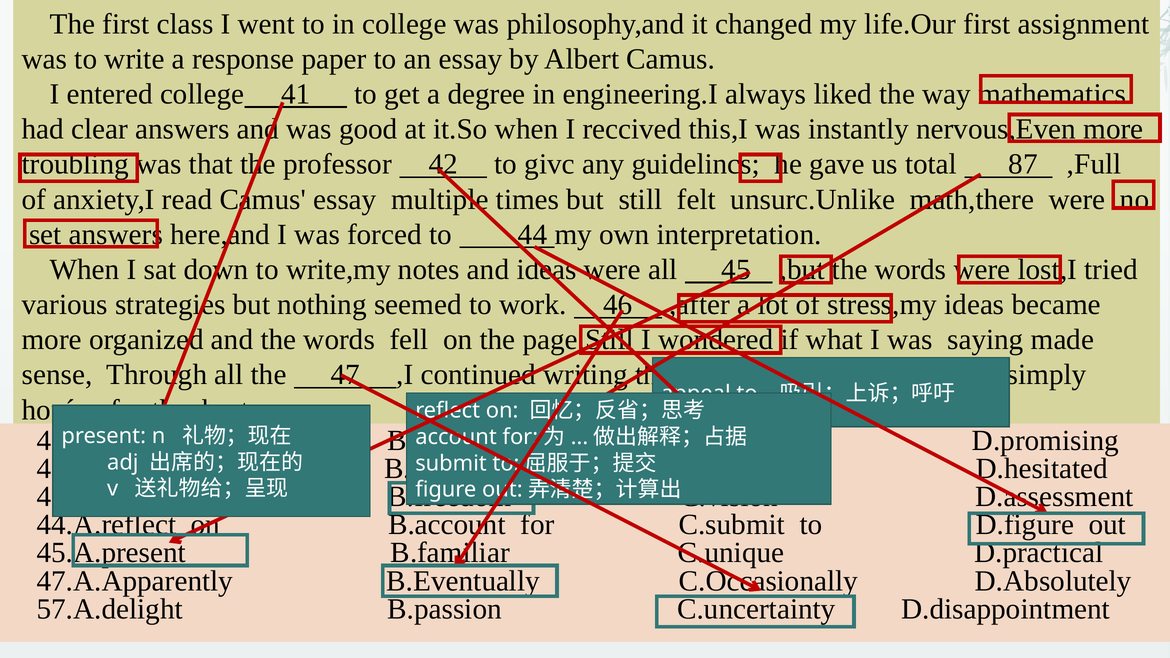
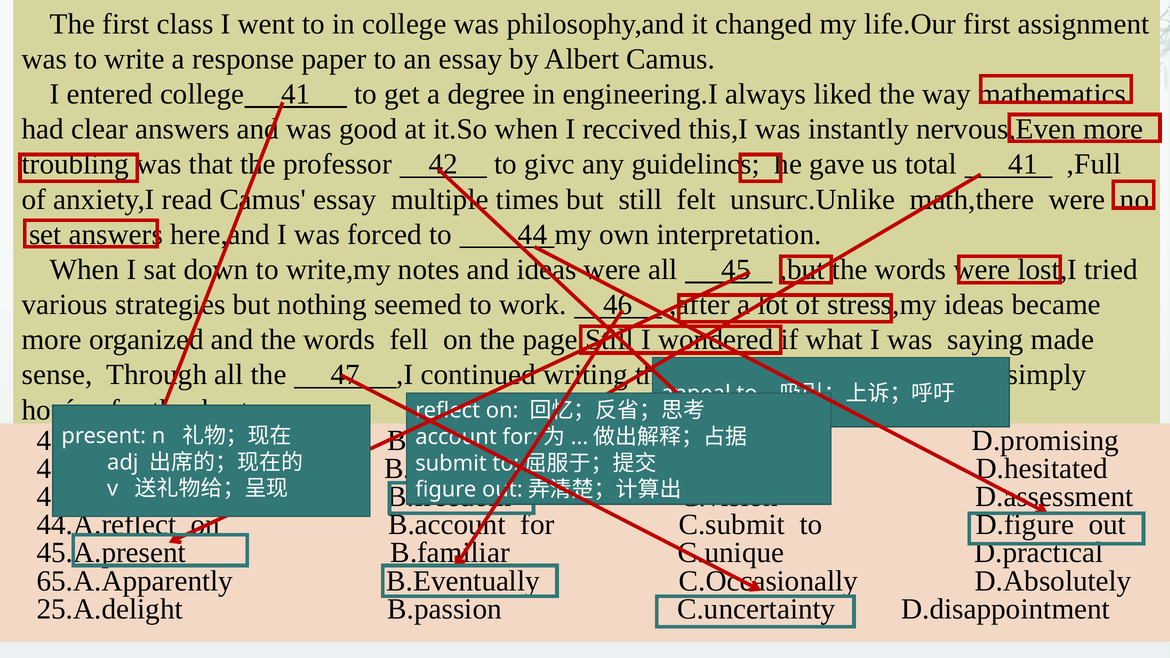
87: 87 -> 41 (1023, 164)
47.A.Apparently: 47.A.Apparently -> 65.A.Apparently (135, 581)
57.A.delight: 57.A.delight -> 25.A.delight (110, 609)
